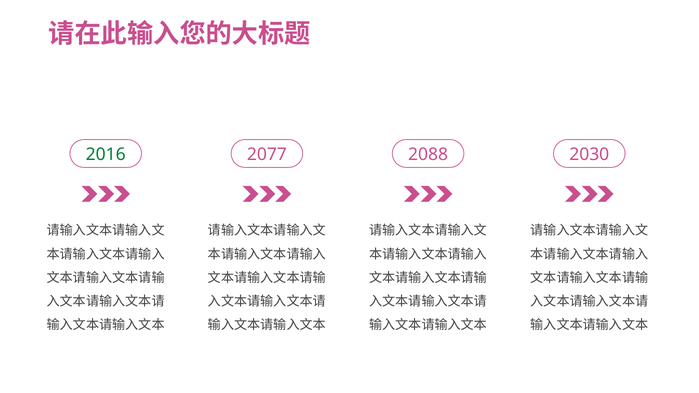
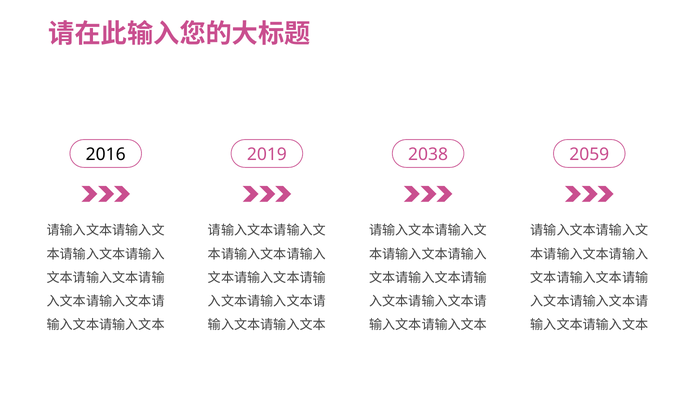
2016 colour: green -> black (106, 155)
2077: 2077 -> 2019 (267, 155)
2088: 2088 -> 2038 (428, 155)
2030: 2030 -> 2059 (589, 155)
